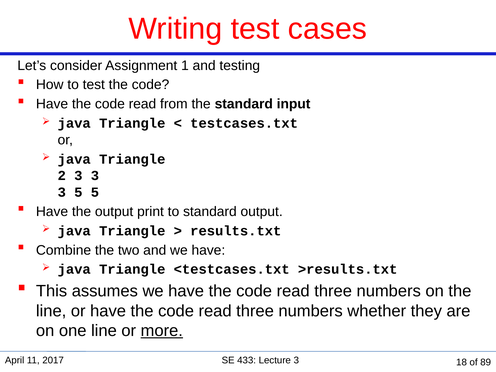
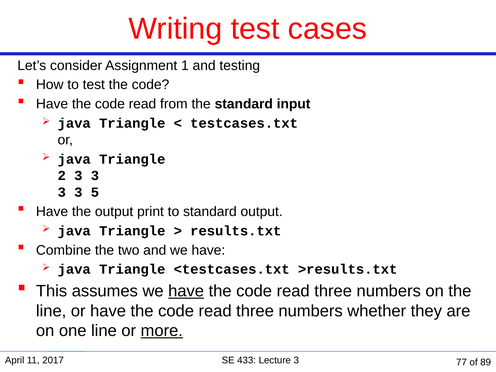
5: 5 -> 3 (78, 192)
have underline: none -> present (186, 291)
18: 18 -> 77 (462, 362)
